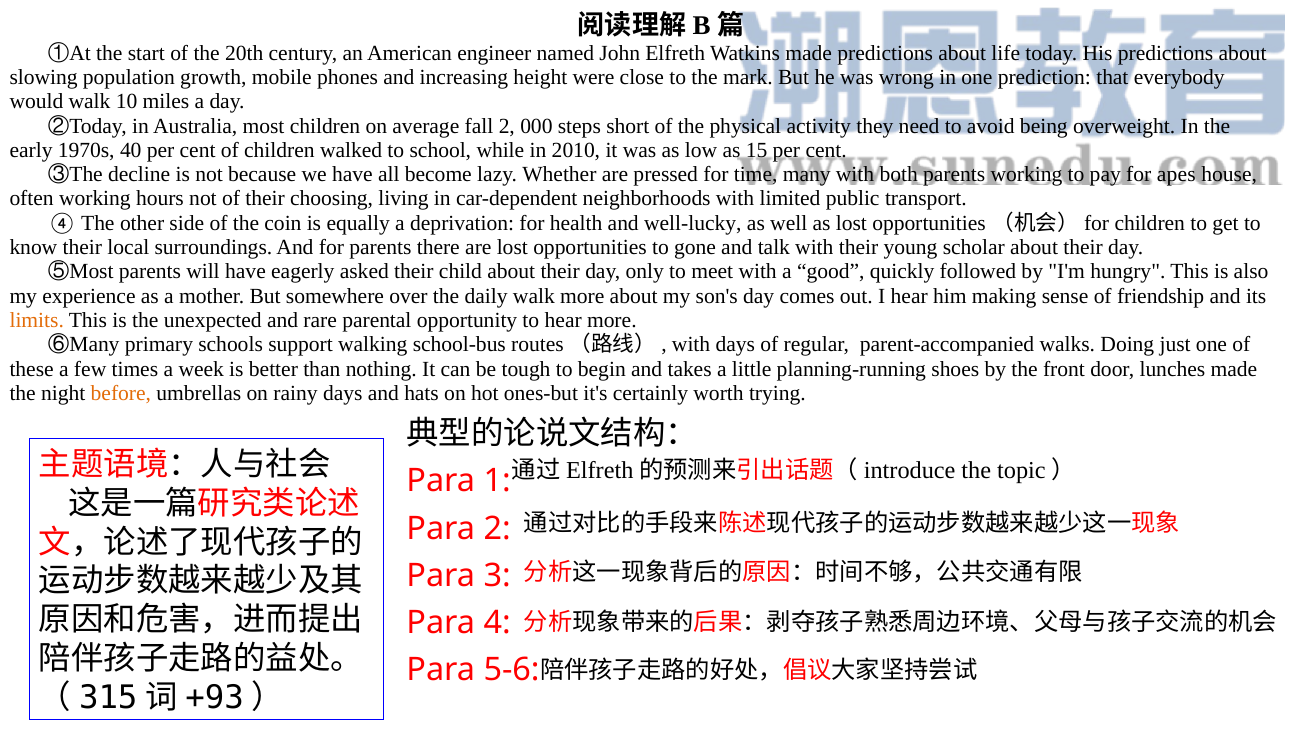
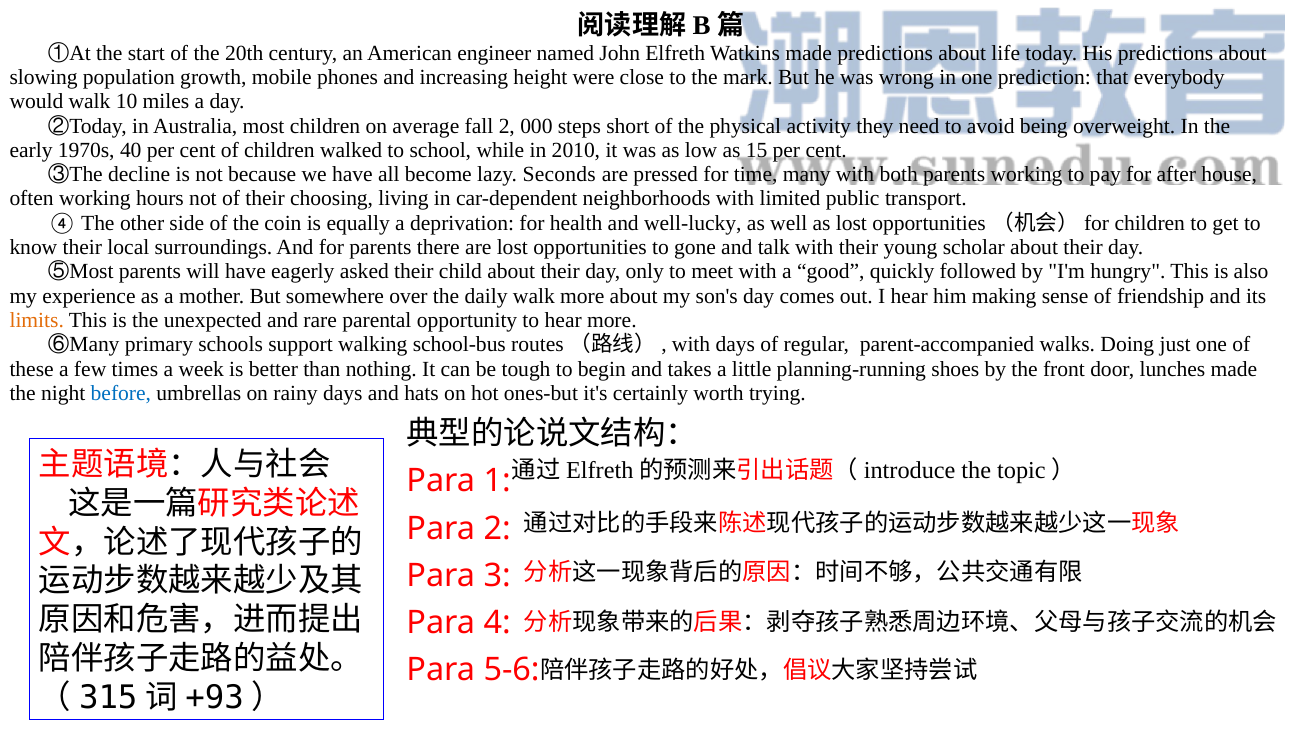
Whether: Whether -> Seconds (559, 175)
apes: apes -> after (1176, 175)
before colour: orange -> blue (121, 393)
